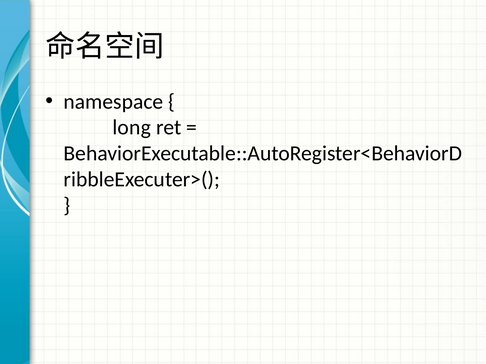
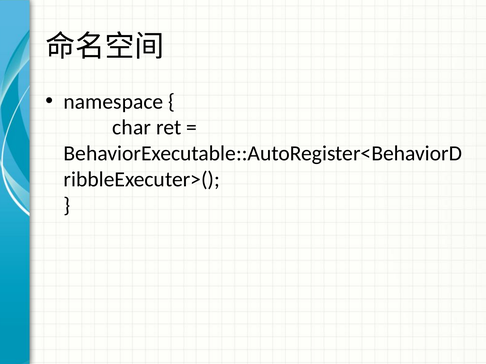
long: long -> char (132, 128)
